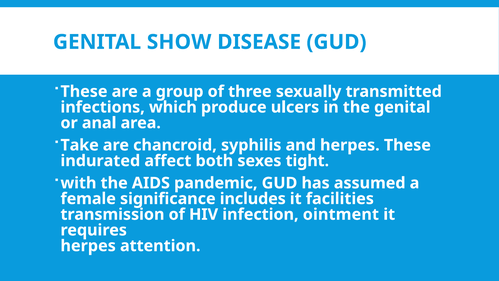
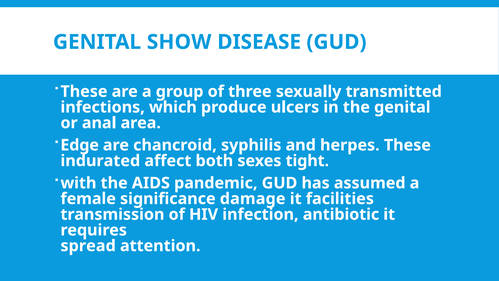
Take: Take -> Edge (80, 145)
includes: includes -> damage (253, 199)
ointment: ointment -> antibiotic (341, 214)
herpes: herpes -> spread (88, 246)
